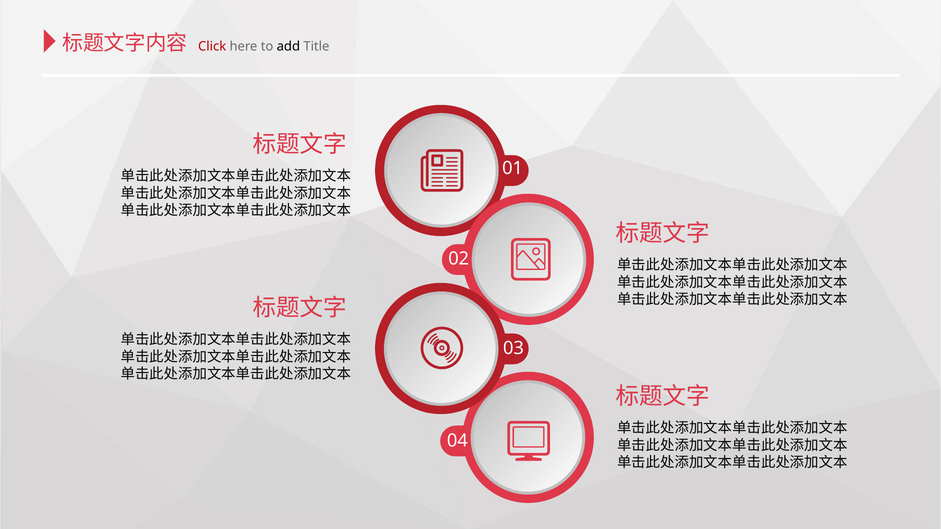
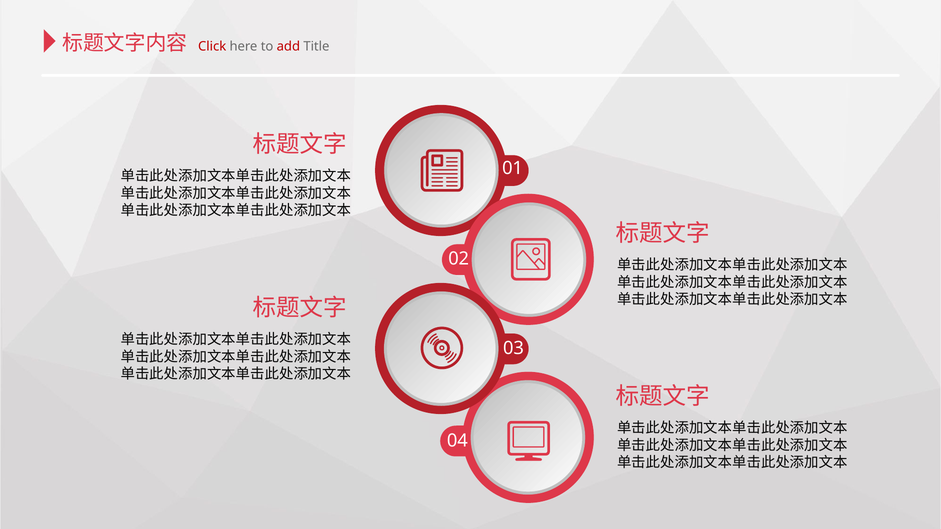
add colour: black -> red (288, 47)
